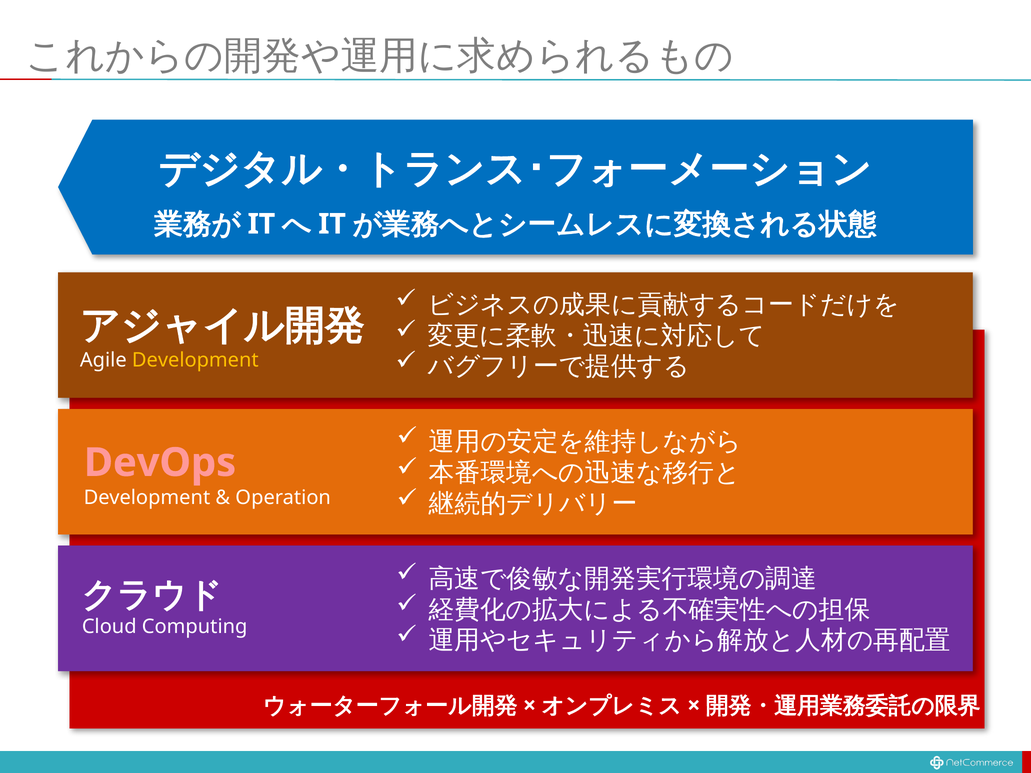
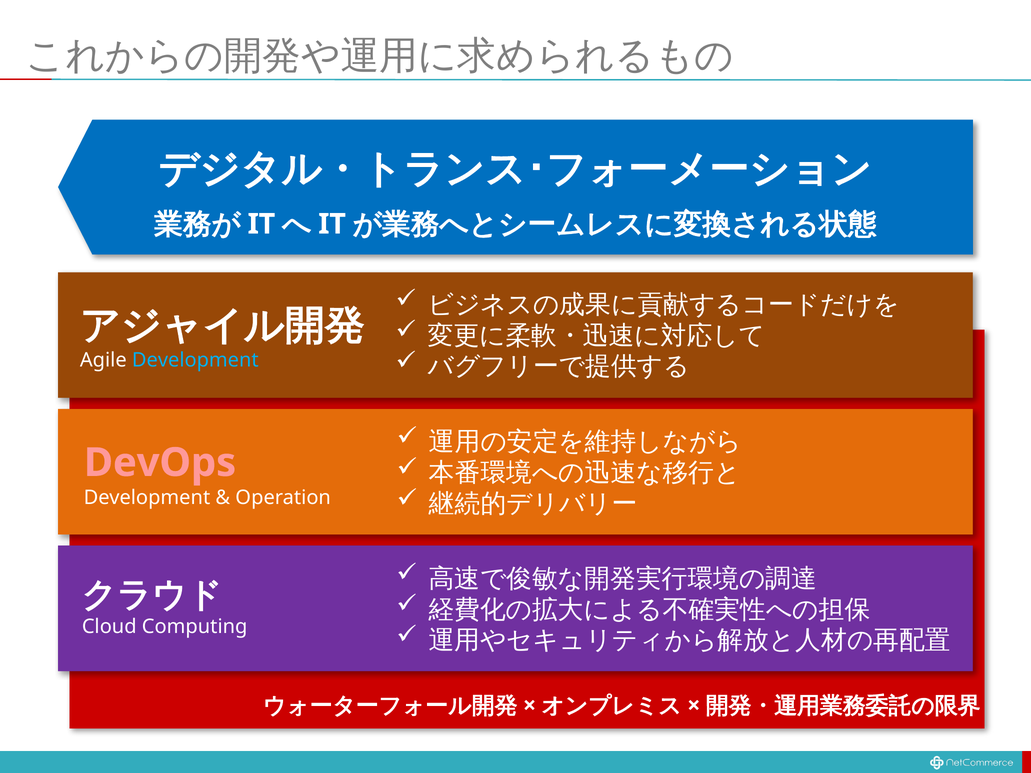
Development colour: yellow -> light blue (195, 360)
